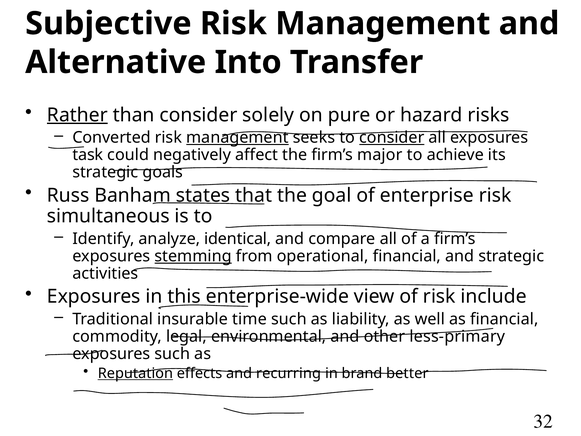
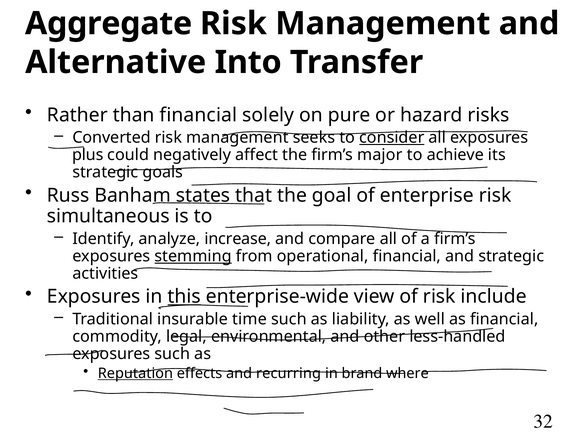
Subjective: Subjective -> Aggregate (109, 24)
Rather underline: present -> none (77, 115)
than consider: consider -> financial (198, 115)
management underline: present -> none (237, 137)
task: task -> plus (88, 155)
identical: identical -> increase (238, 239)
this underline: none -> present (184, 296)
less-primary: less-primary -> less-handled (457, 336)
better: better -> where (407, 373)
